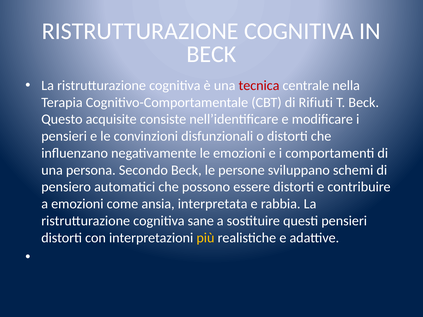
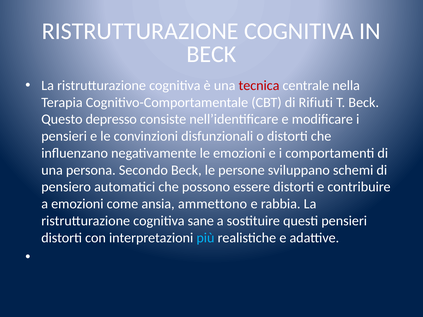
acquisite: acquisite -> depresso (111, 119)
interpretata: interpretata -> ammettono (213, 204)
più colour: yellow -> light blue (205, 238)
